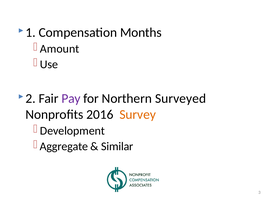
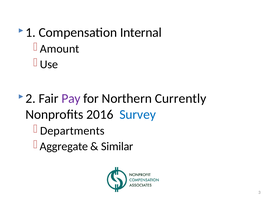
Months: Months -> Internal (141, 33)
Surveyed: Surveyed -> Currently (181, 99)
Survey colour: orange -> blue (138, 115)
Development: Development -> Departments (72, 131)
